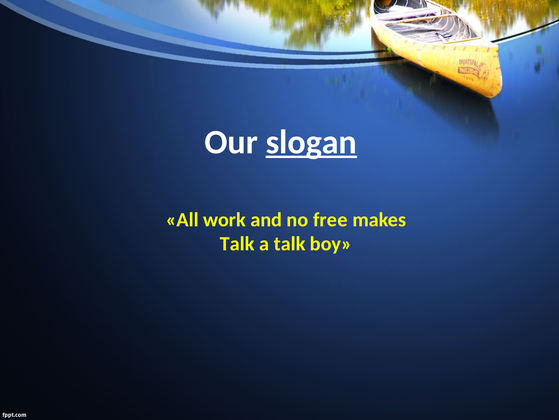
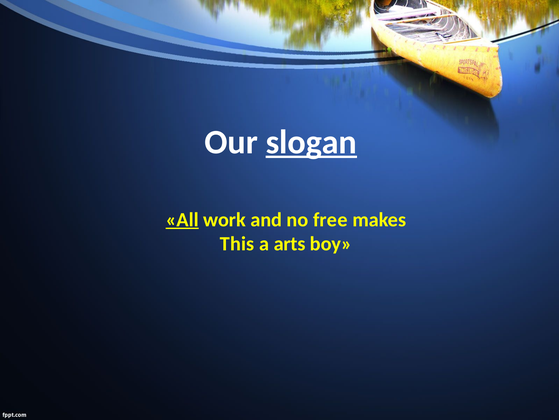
All underline: none -> present (182, 219)
Talk: Talk -> This (237, 244)
a talk: talk -> arts (290, 244)
